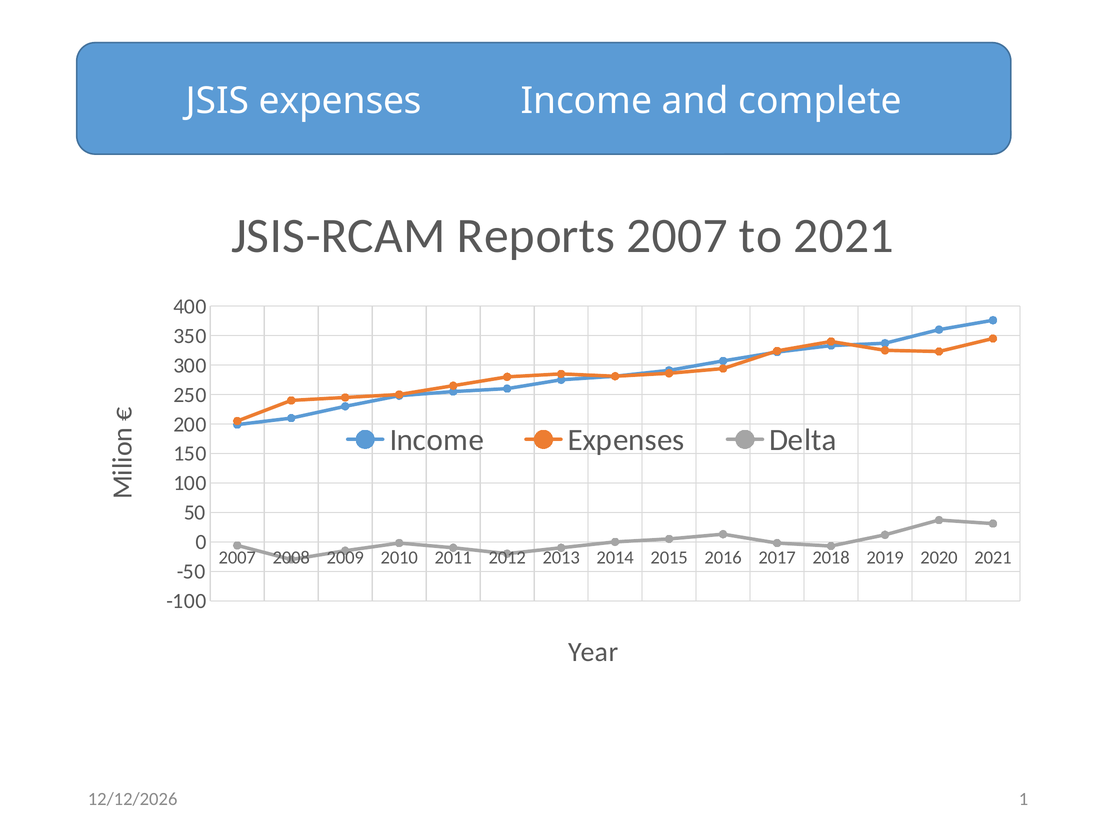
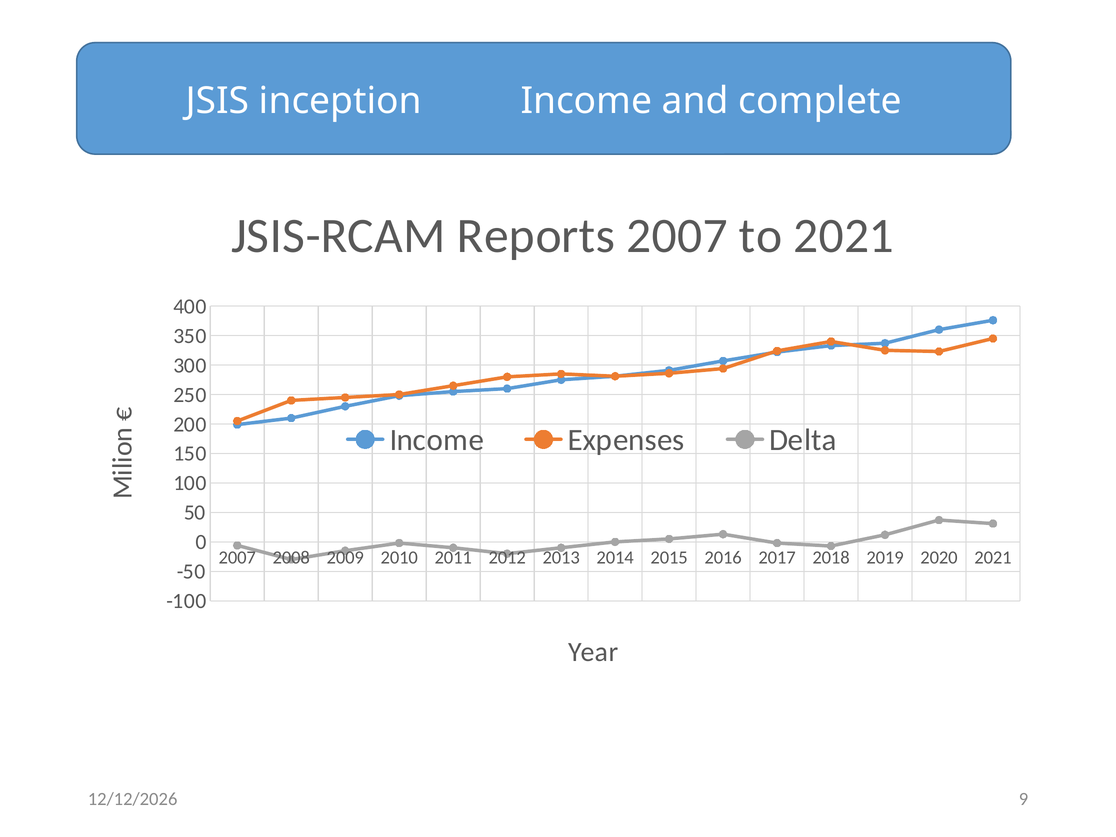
JSIS expenses: expenses -> inception (340, 101)
1: 1 -> 9 (1024, 799)
